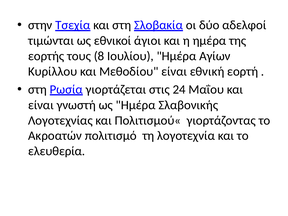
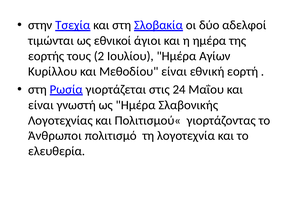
8: 8 -> 2 (99, 56)
Ακροατών: Ακροατών -> Άνθρωποι (55, 136)
